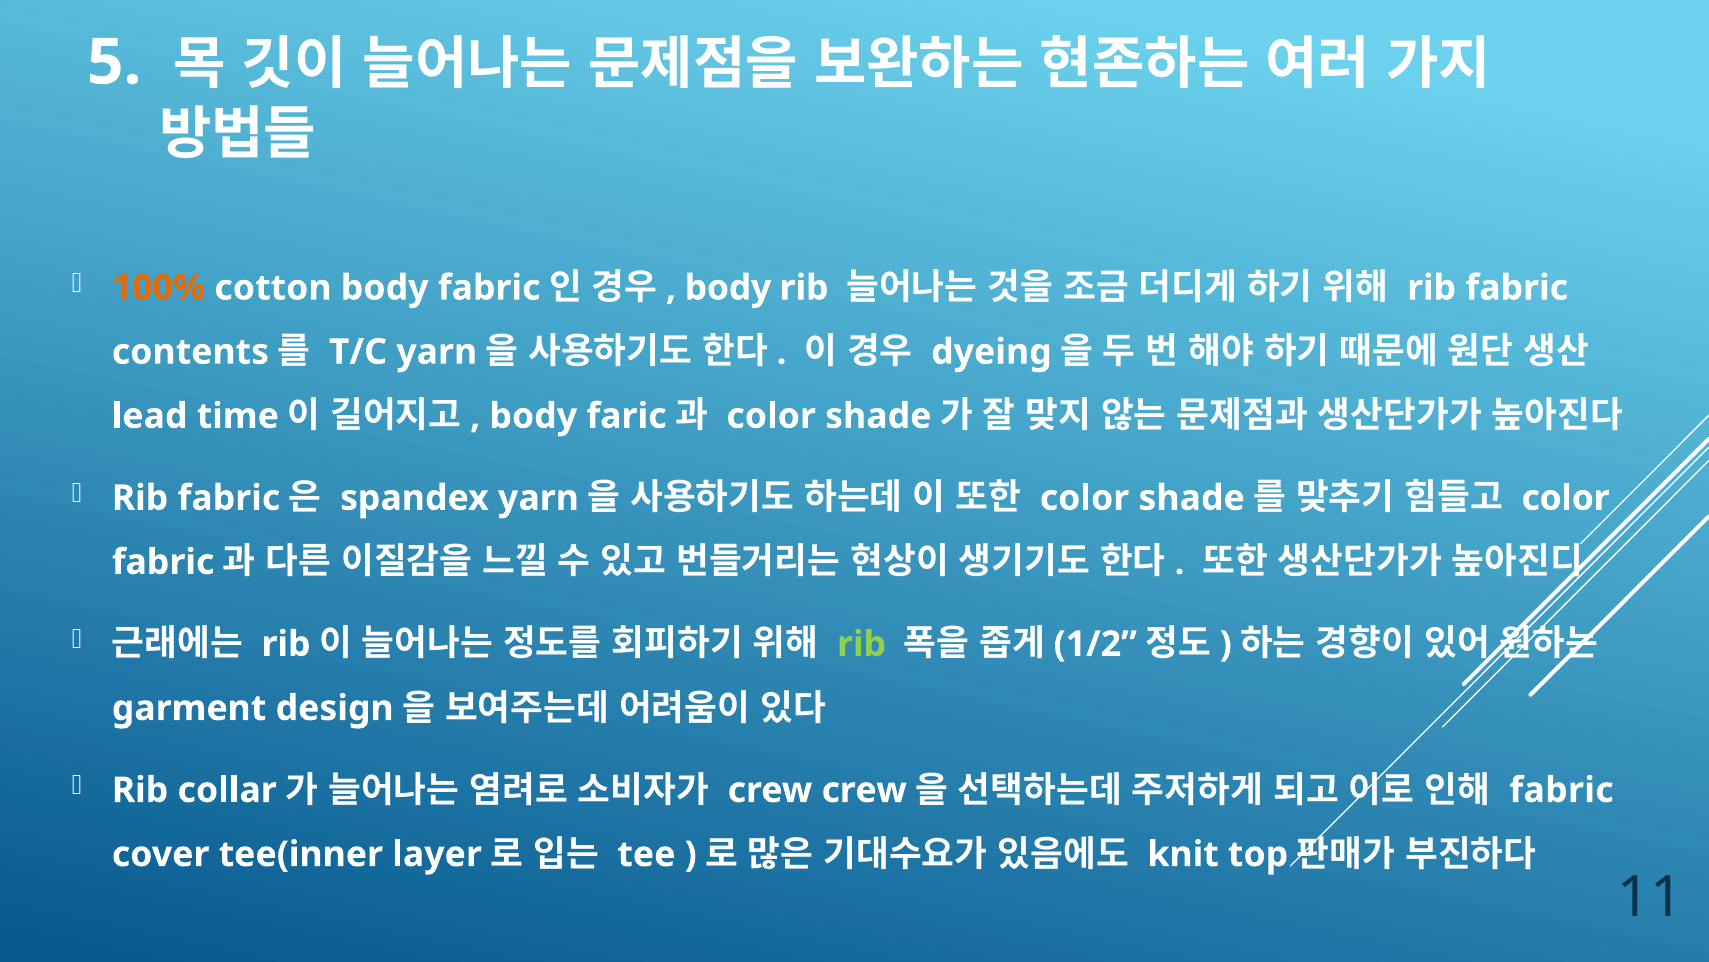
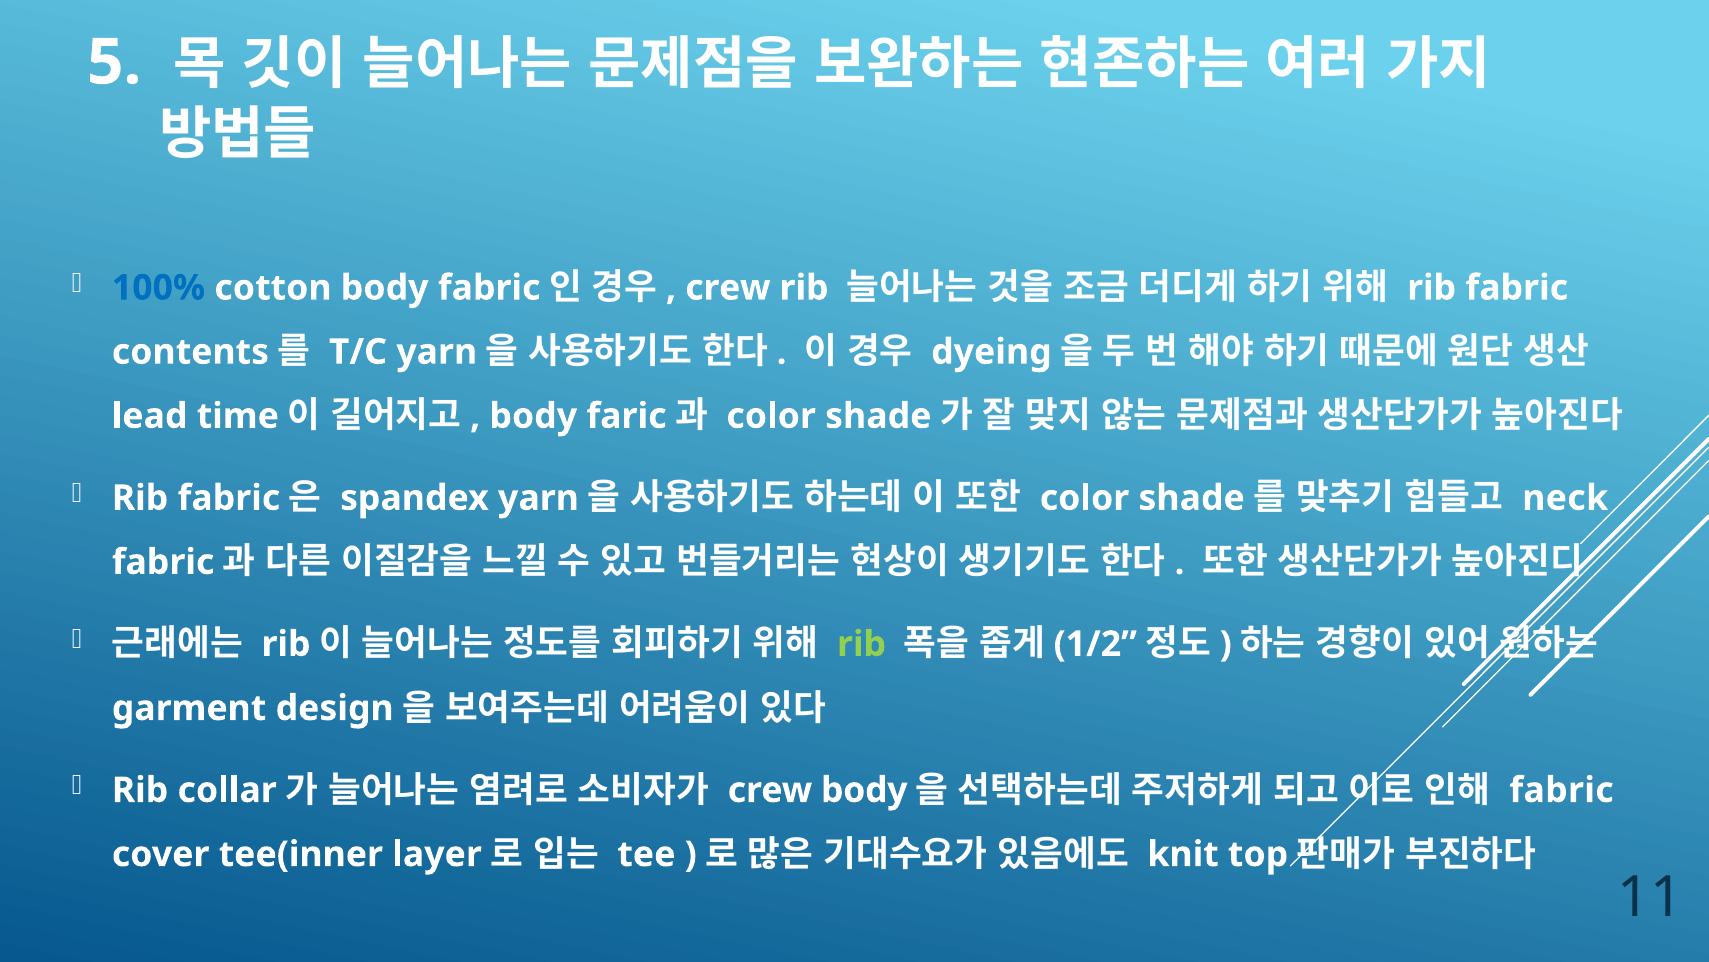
100% colour: orange -> blue (158, 288)
body: body -> crew (728, 288)
color: color -> neck (1565, 498)
crew crew: crew -> body (864, 790)
